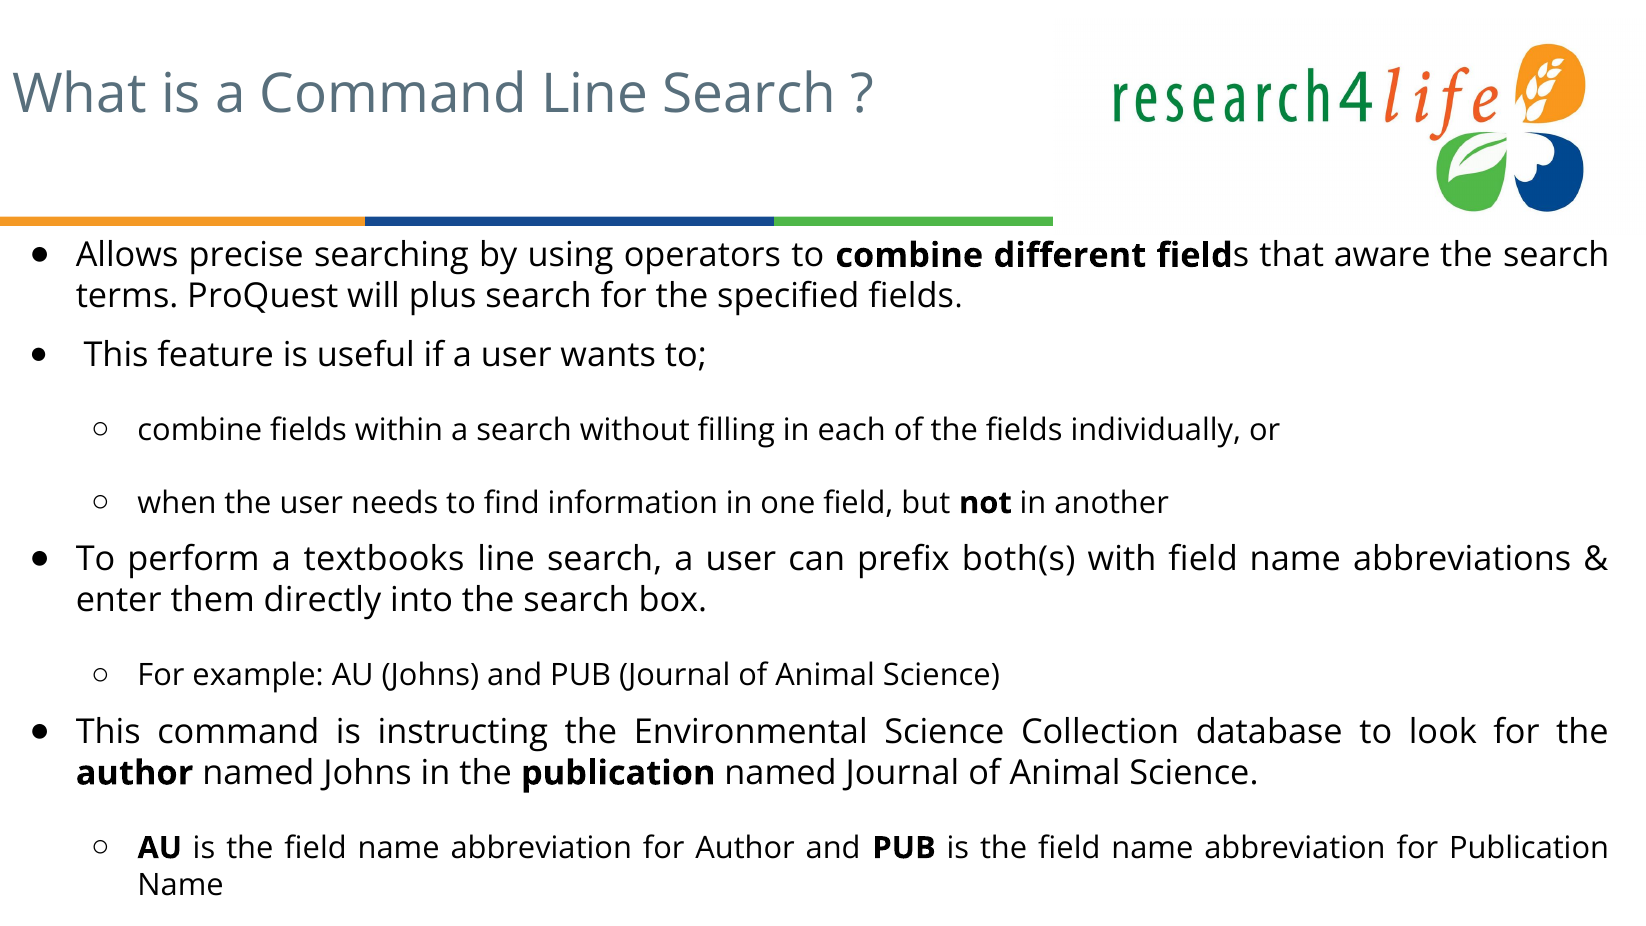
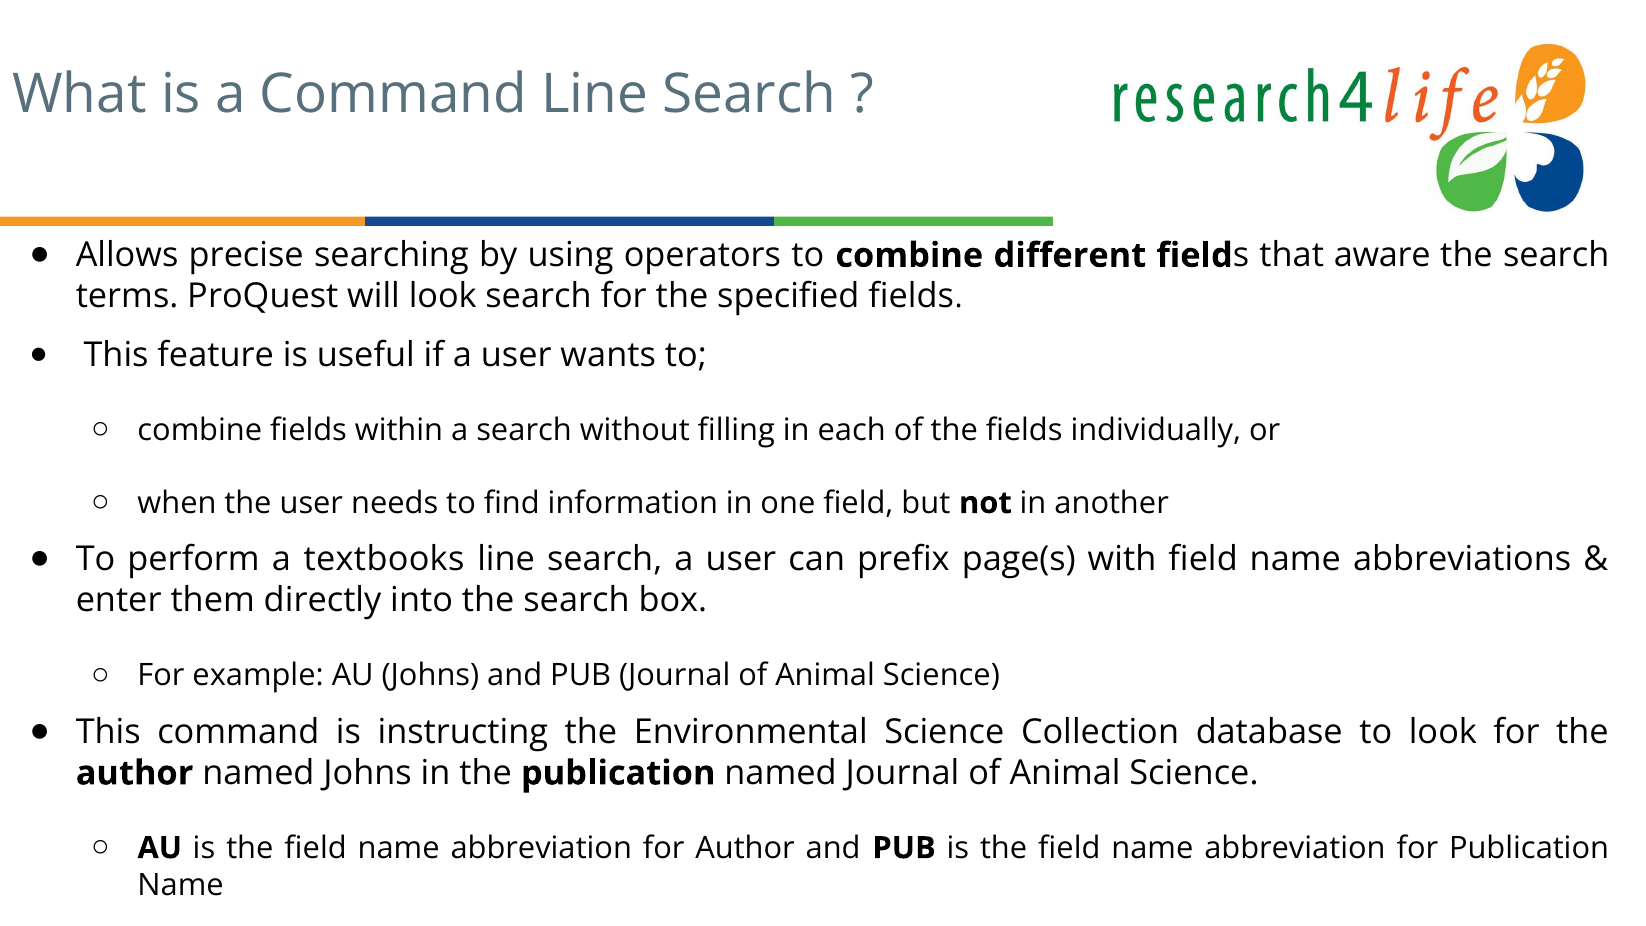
will plus: plus -> look (443, 297)
both(s: both(s -> page(s (1019, 559)
